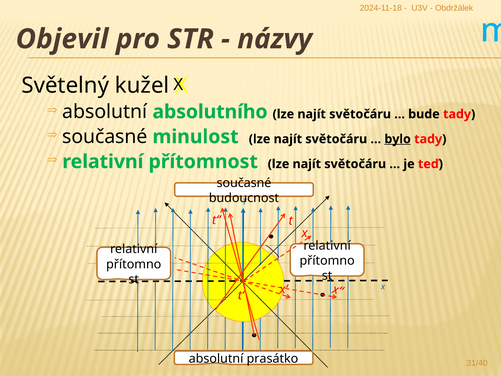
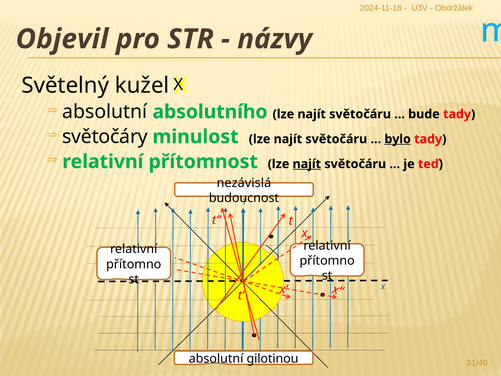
současné: současné -> světočáry (105, 137)
najít underline: none -> present (307, 164)
současné: současné -> nezávislá (244, 183)
prasátko: prasátko -> gilotinou (273, 358)
